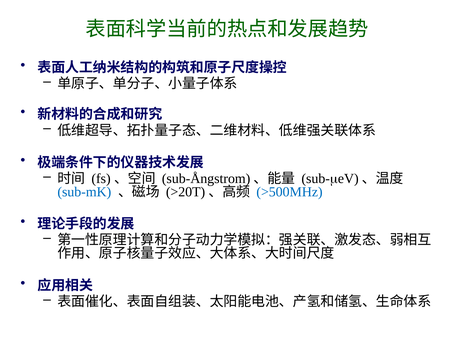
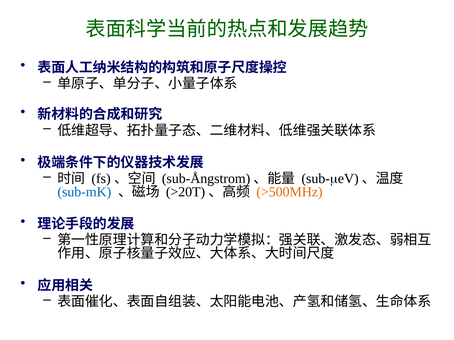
>500MHz colour: blue -> orange (289, 192)
